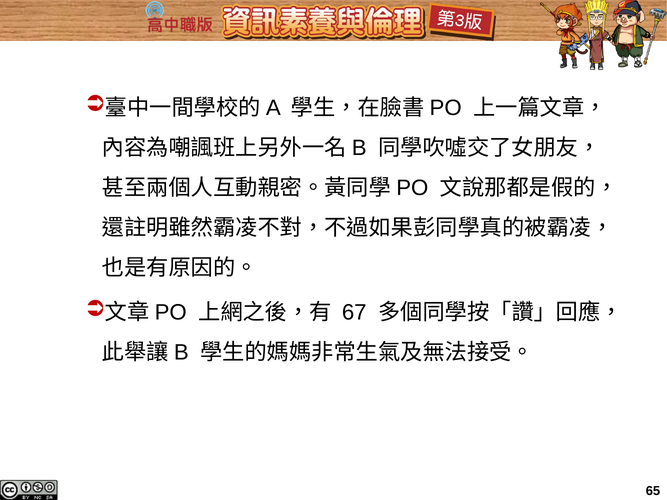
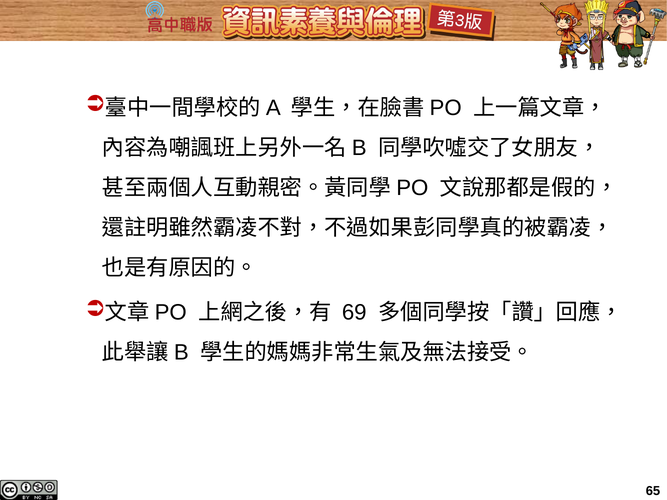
67: 67 -> 69 (354, 313)
